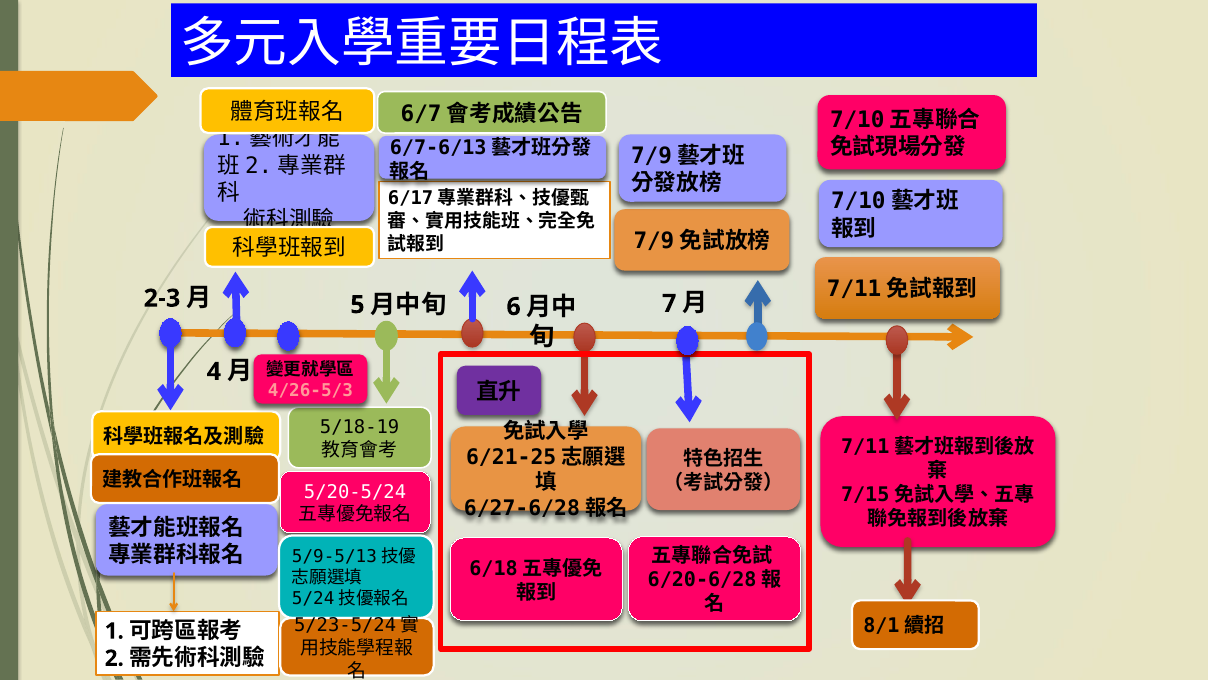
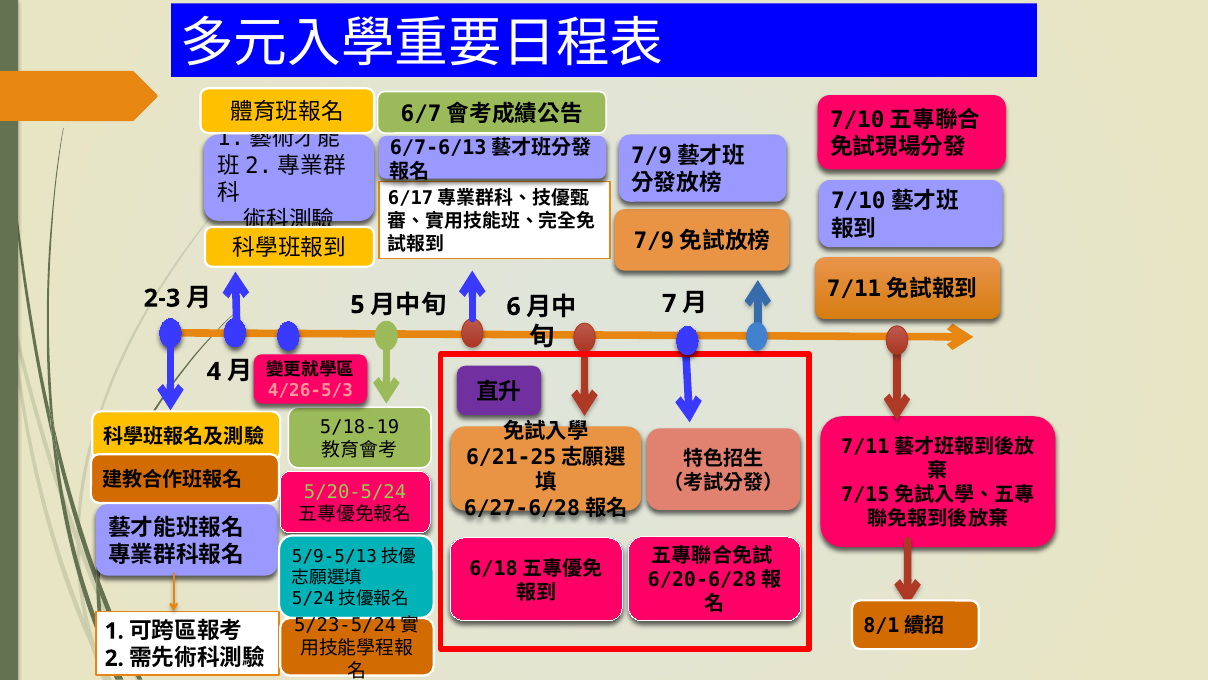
5/20-5/24 colour: white -> light green (355, 492)
